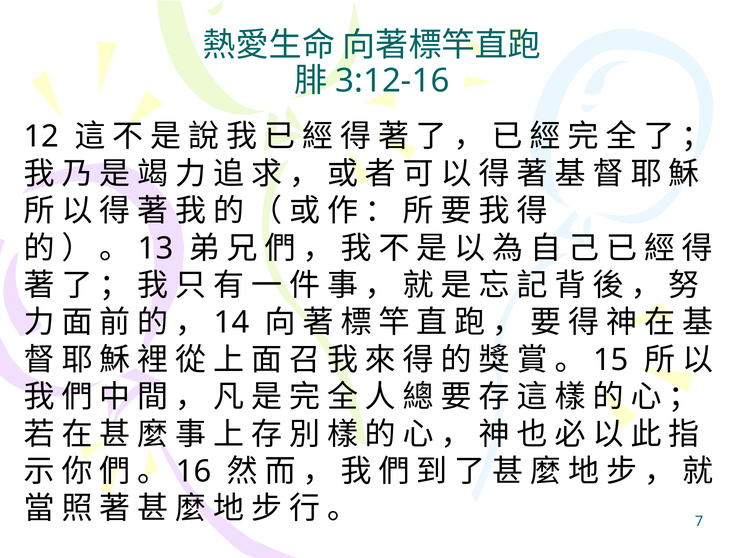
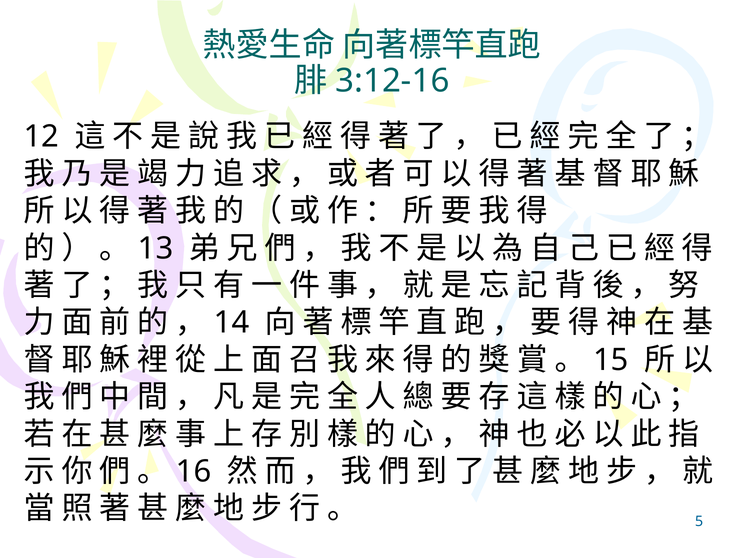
7: 7 -> 5 (699, 521)
